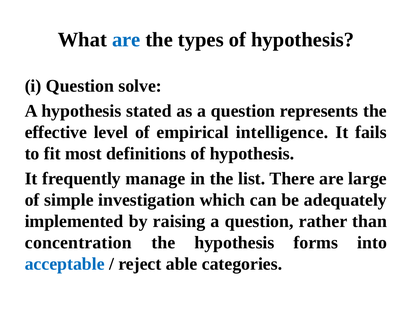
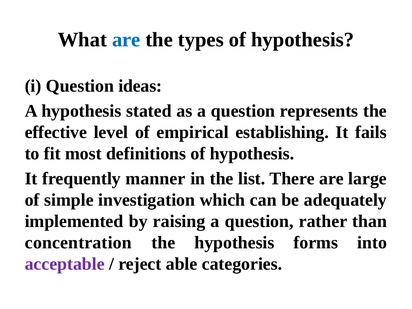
solve: solve -> ideas (140, 86)
intelligence: intelligence -> establishing (282, 132)
manage: manage -> manner (155, 178)
acceptable colour: blue -> purple (65, 264)
